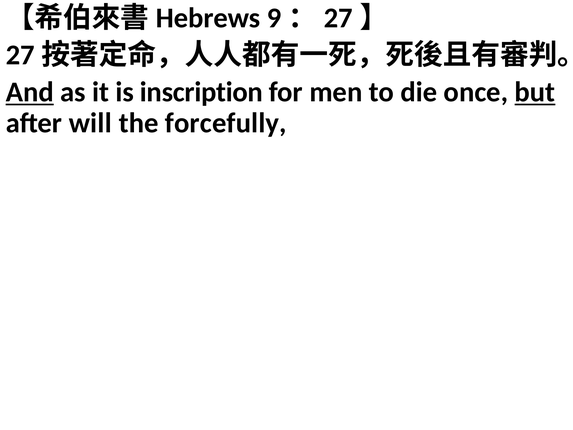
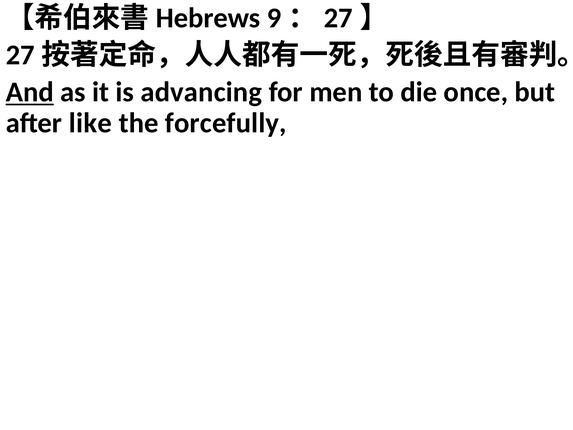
inscription: inscription -> advancing (201, 92)
but underline: present -> none (535, 92)
will: will -> like (90, 123)
